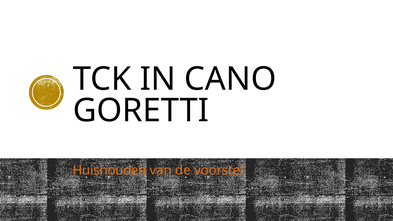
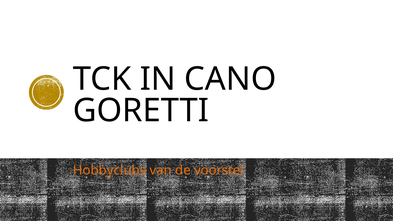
Huishouden: Huishouden -> Hobbyclubs (109, 170)
